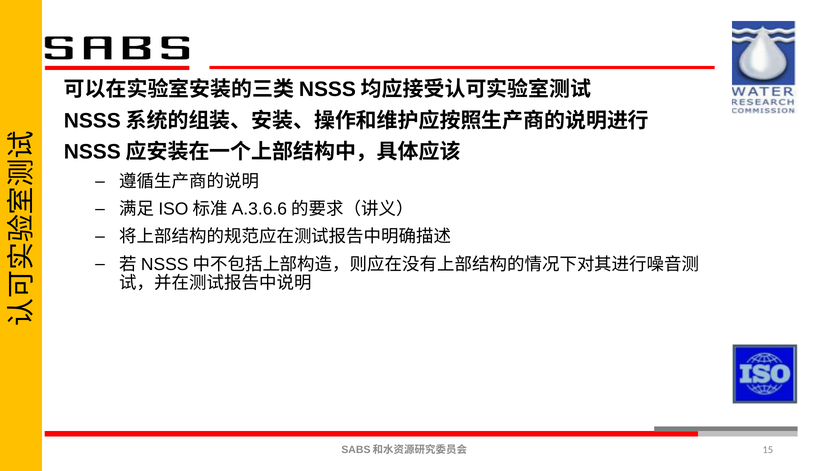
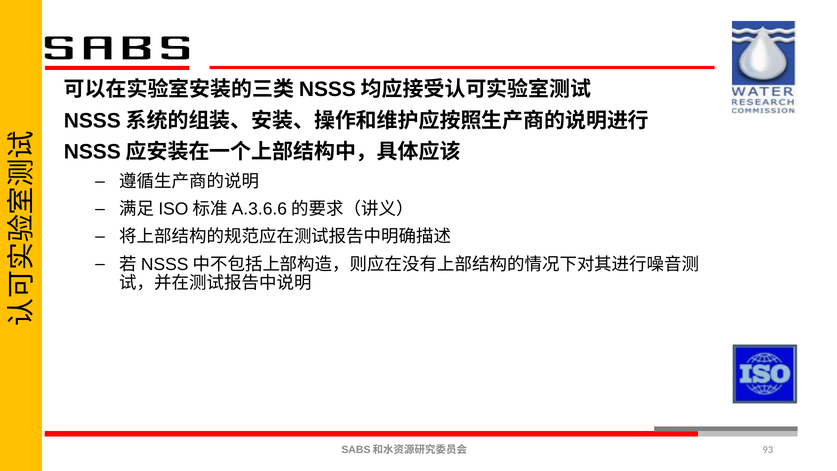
15: 15 -> 93 (768, 450)
